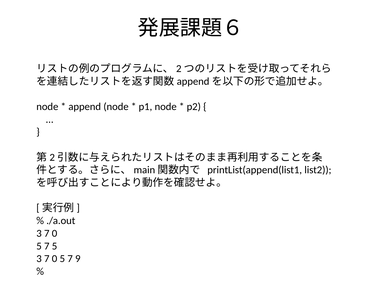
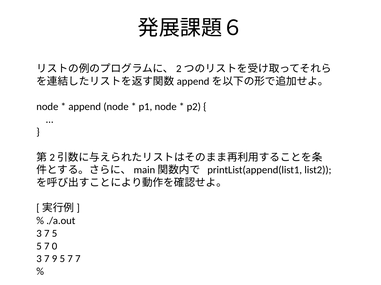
0: 0 -> 5 (55, 234)
7 5: 5 -> 0 (55, 247)
0: 0 -> 9 (55, 259)
7 9: 9 -> 7 (78, 259)
